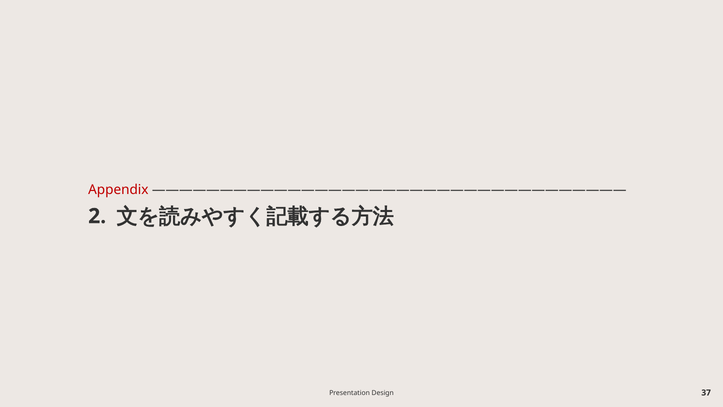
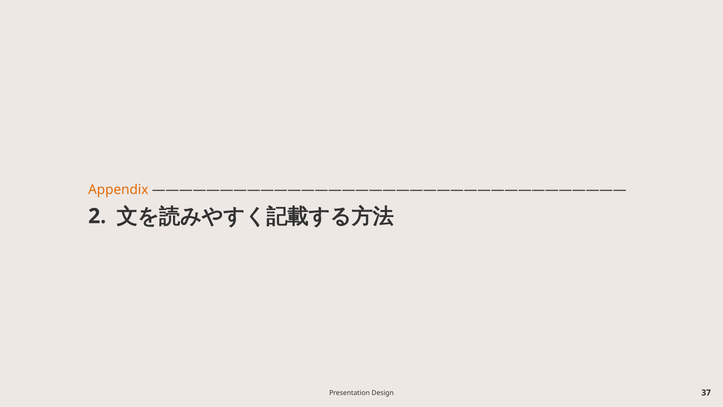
Appendix colour: red -> orange (118, 190)
